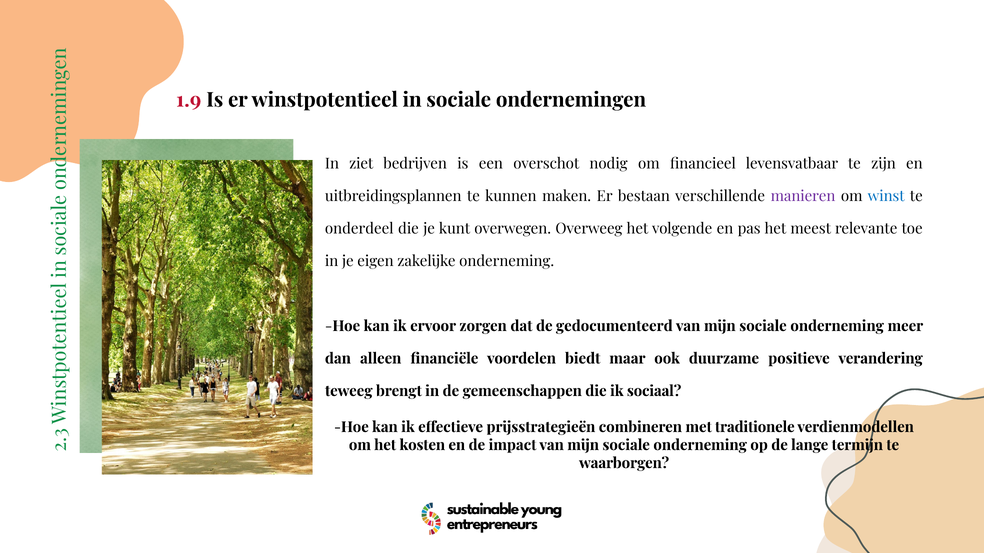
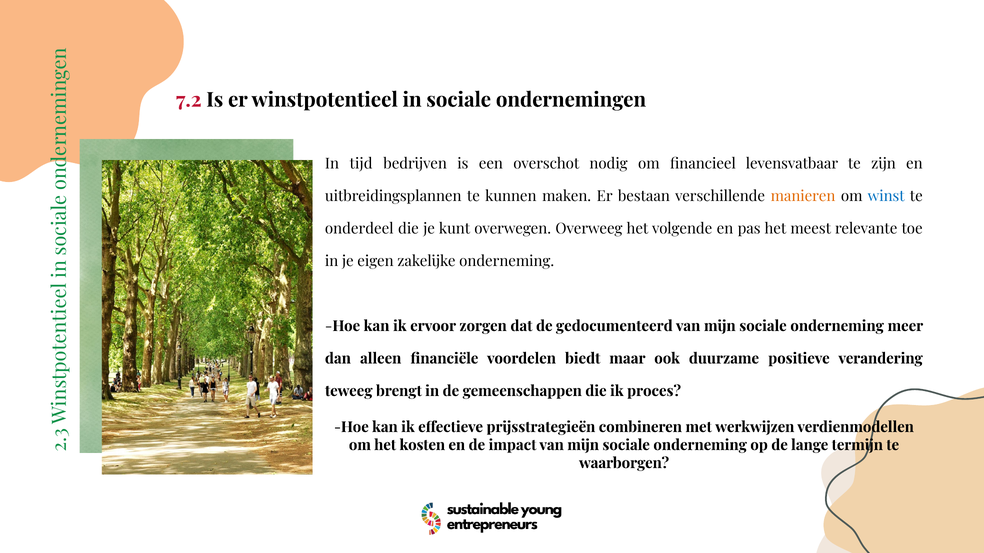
1.9: 1.9 -> 7.2 (189, 100)
ziet: ziet -> tijd (361, 164)
manieren colour: purple -> orange (803, 196)
sociaal: sociaal -> proces (654, 391)
traditionele: traditionele -> werkwijzen (755, 427)
